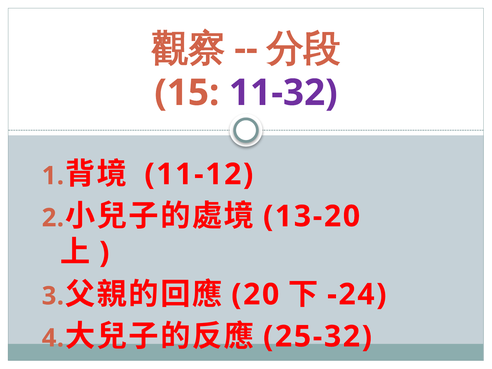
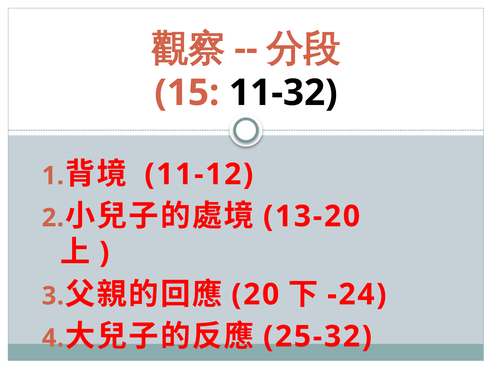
11-32 colour: purple -> black (283, 93)
